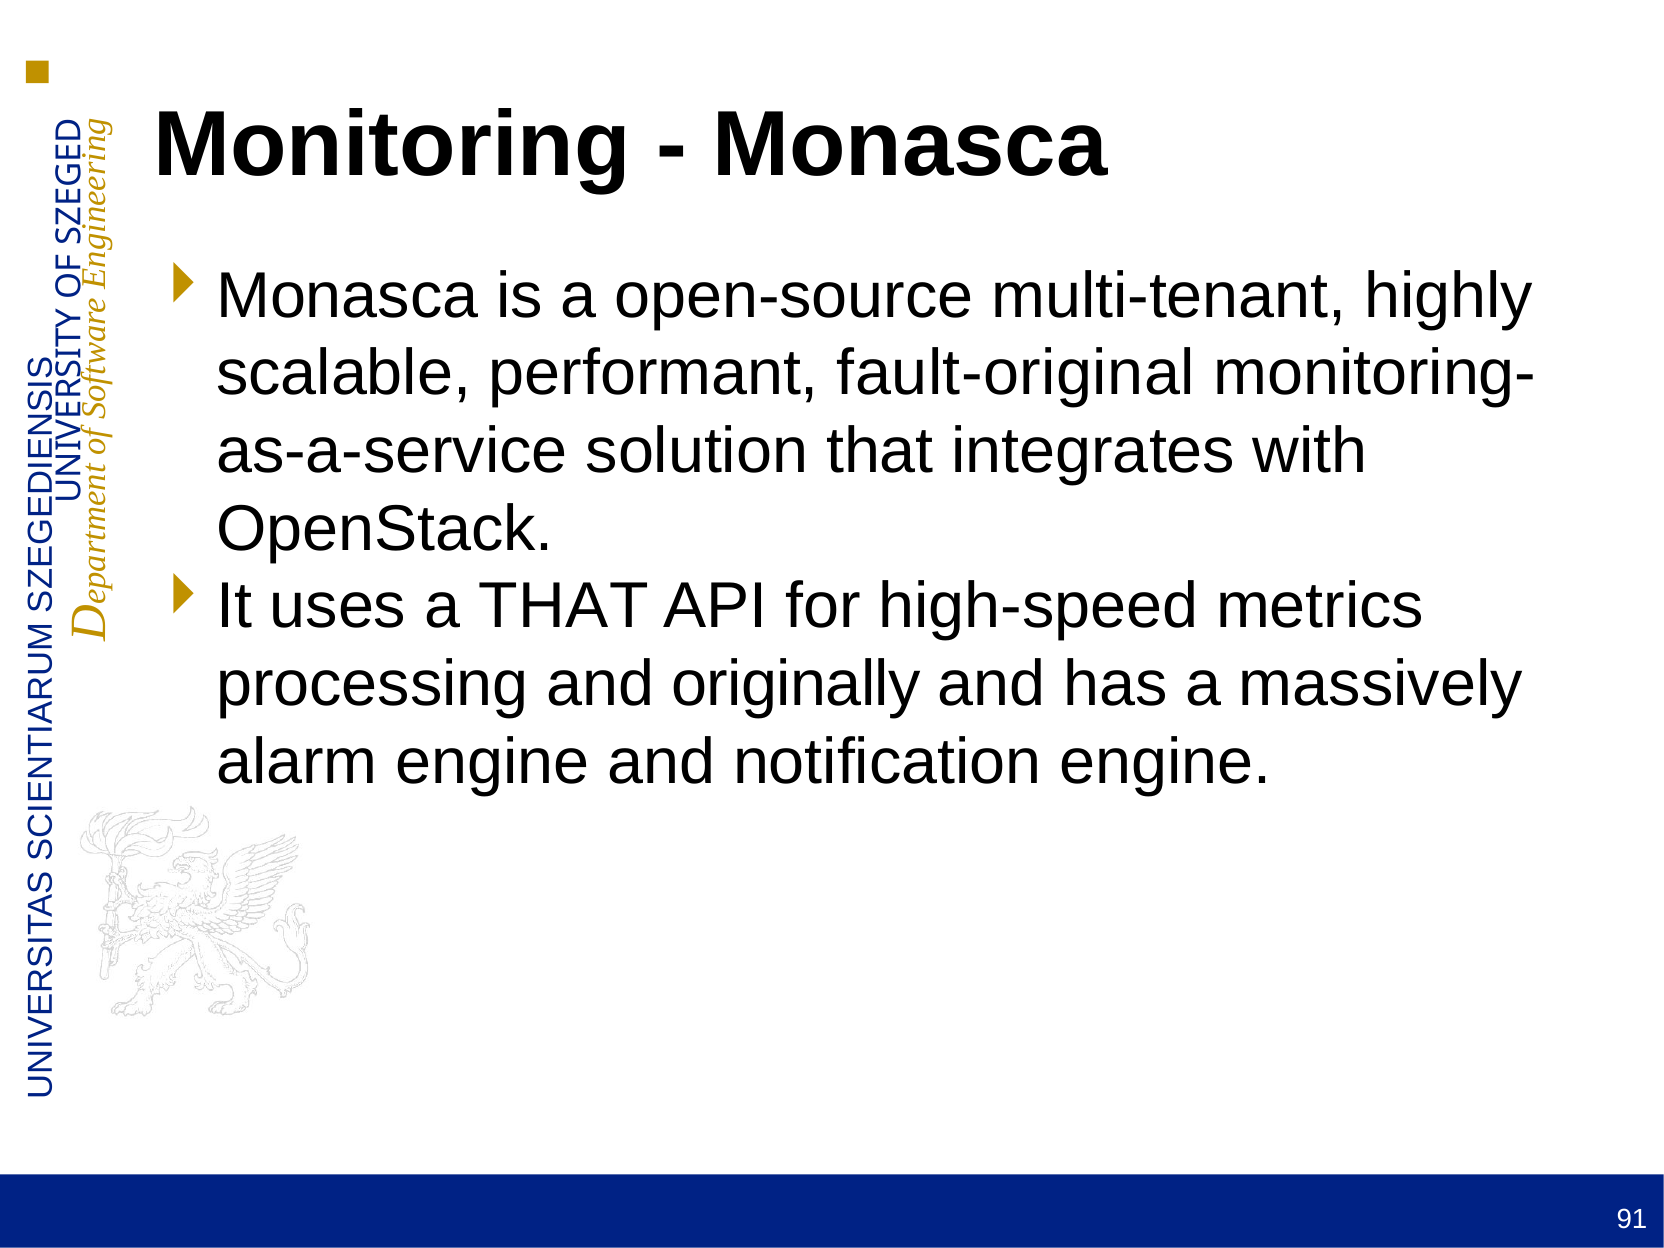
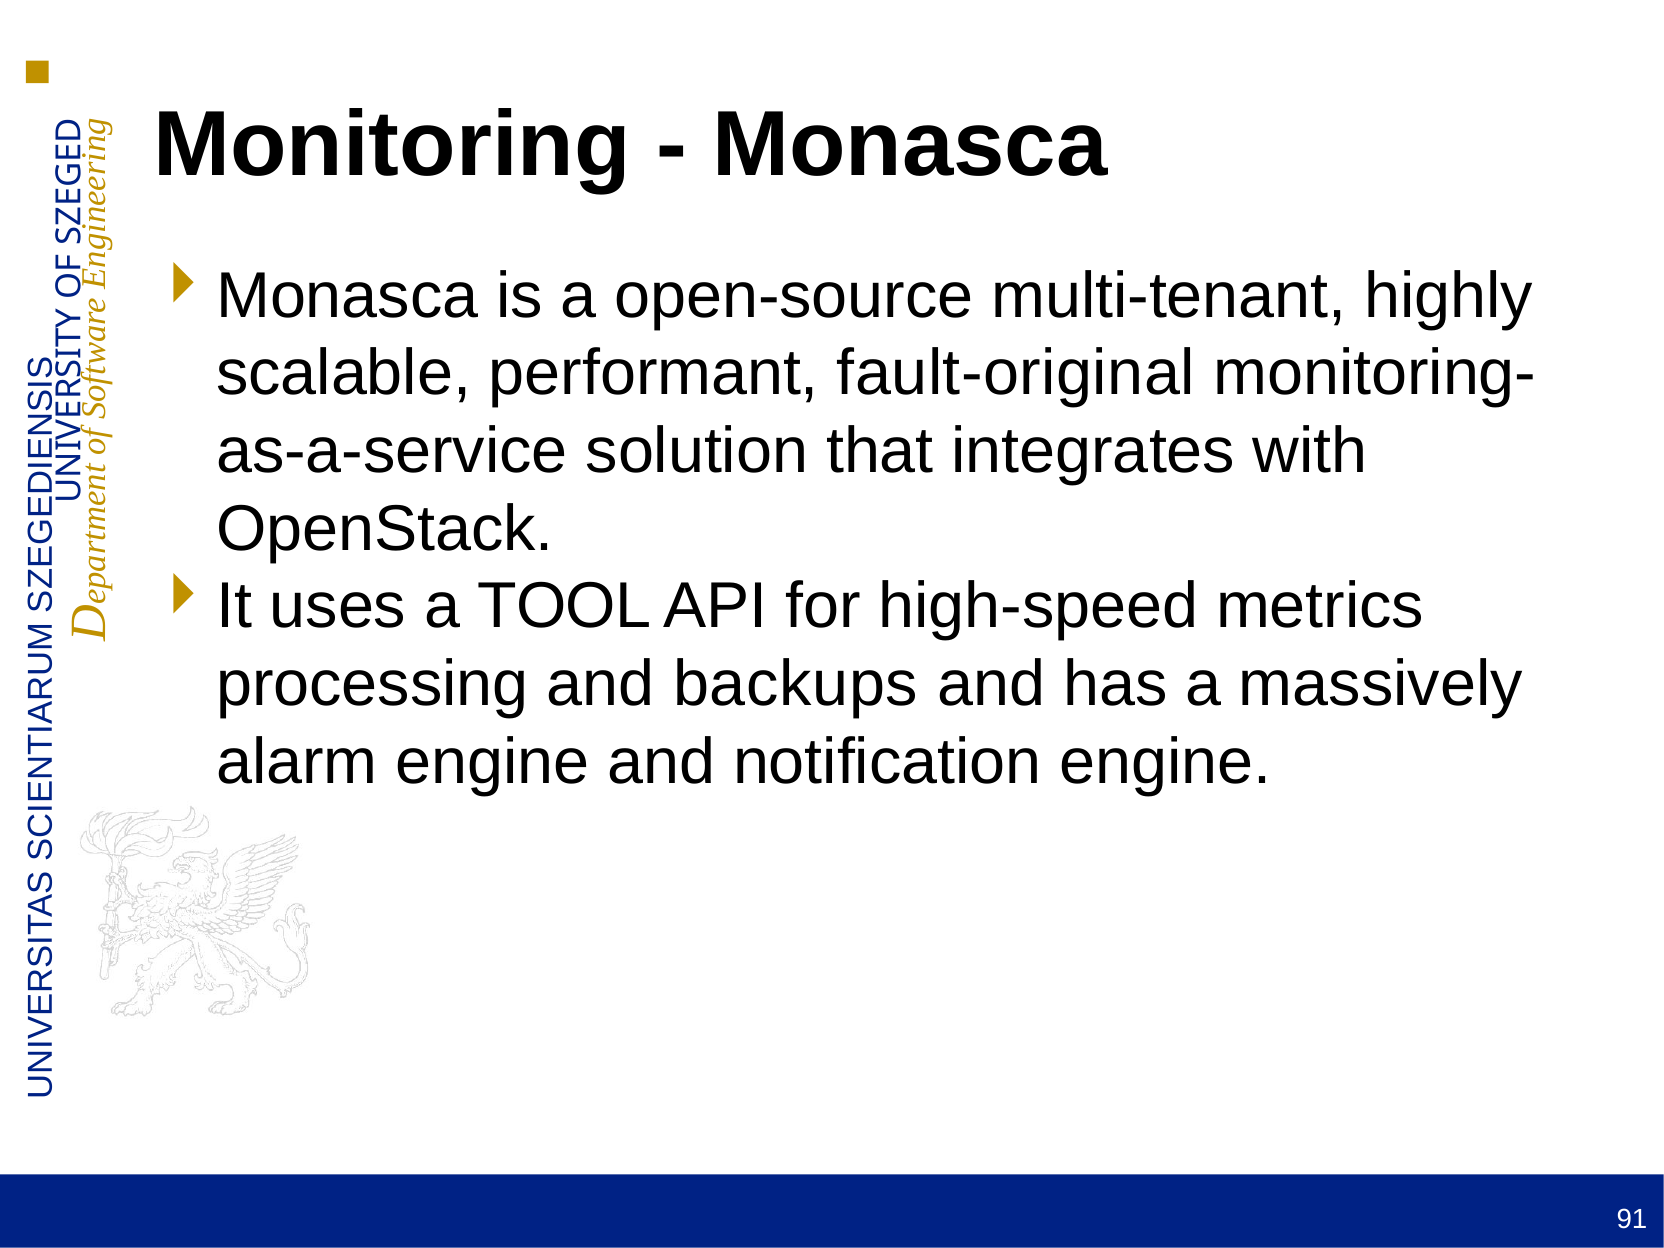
a THAT: THAT -> TOOL (564, 606)
originally: originally -> backups (796, 684)
